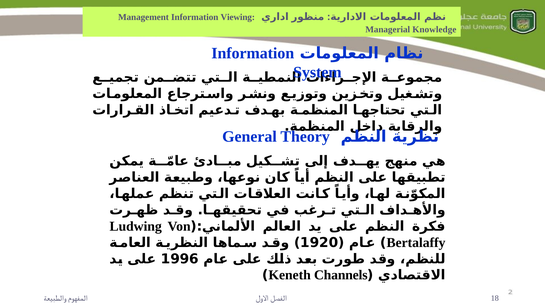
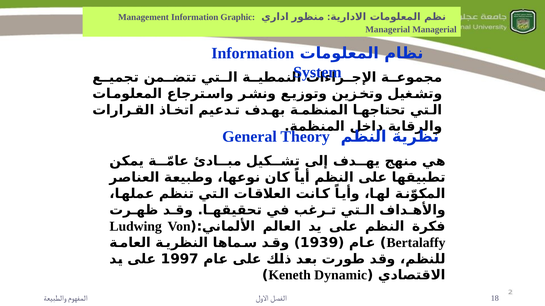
Viewing: Viewing -> Graphic (238, 17)
Managerial Knowledge: Knowledge -> Managerial (434, 30)
1920: 1920 -> 1939 (319, 243)
1996: 1996 -> 1997 (180, 259)
Channels: Channels -> Dynamic (341, 276)
